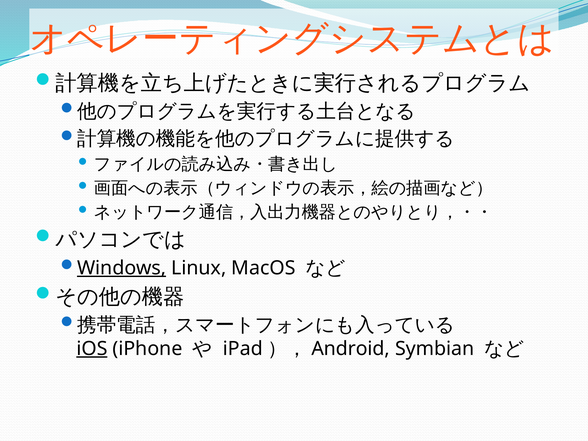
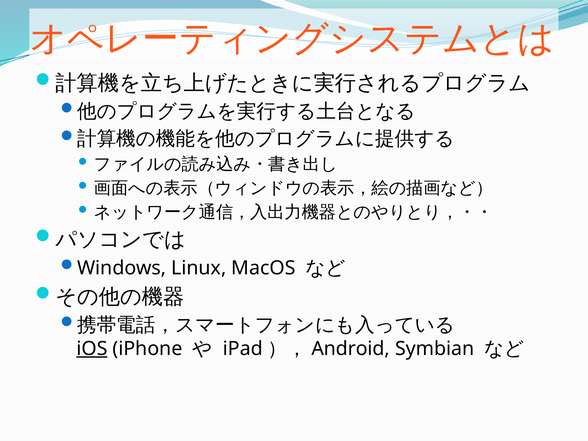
Windows underline: present -> none (122, 268)
